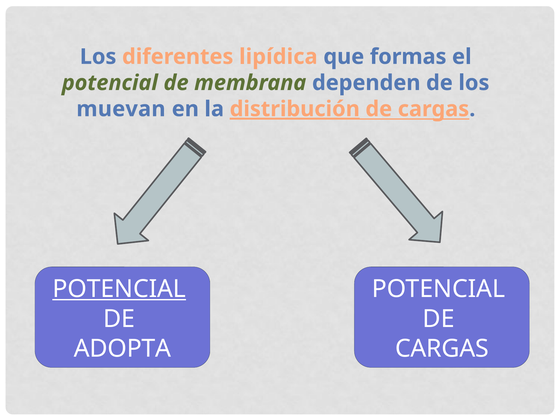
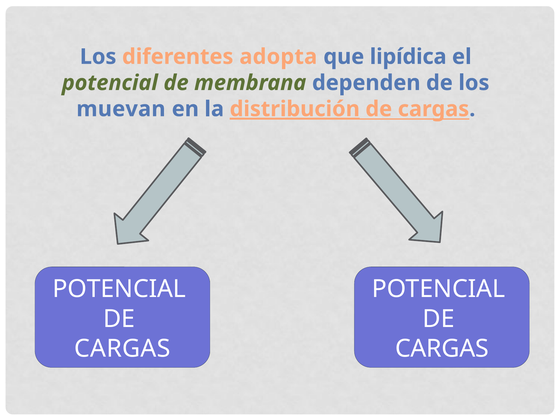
lipídica: lipídica -> adopta (278, 57)
formas: formas -> lipídica (408, 57)
POTENCIAL underline: present -> none (119, 289)
ADOPTA: ADOPTA -> CARGAS (122, 349)
